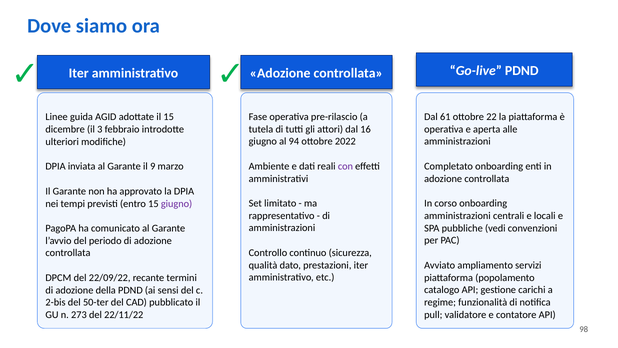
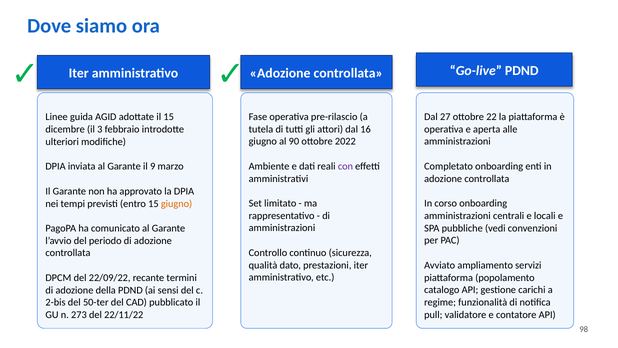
61: 61 -> 27 (445, 117)
94: 94 -> 90 (294, 141)
giugno colour: purple -> orange (177, 203)
